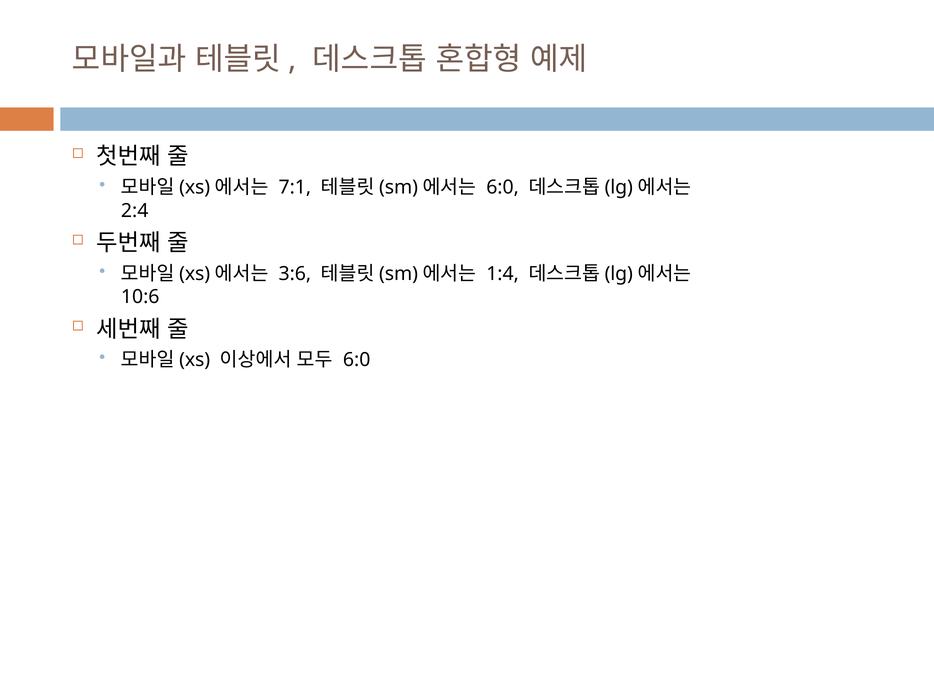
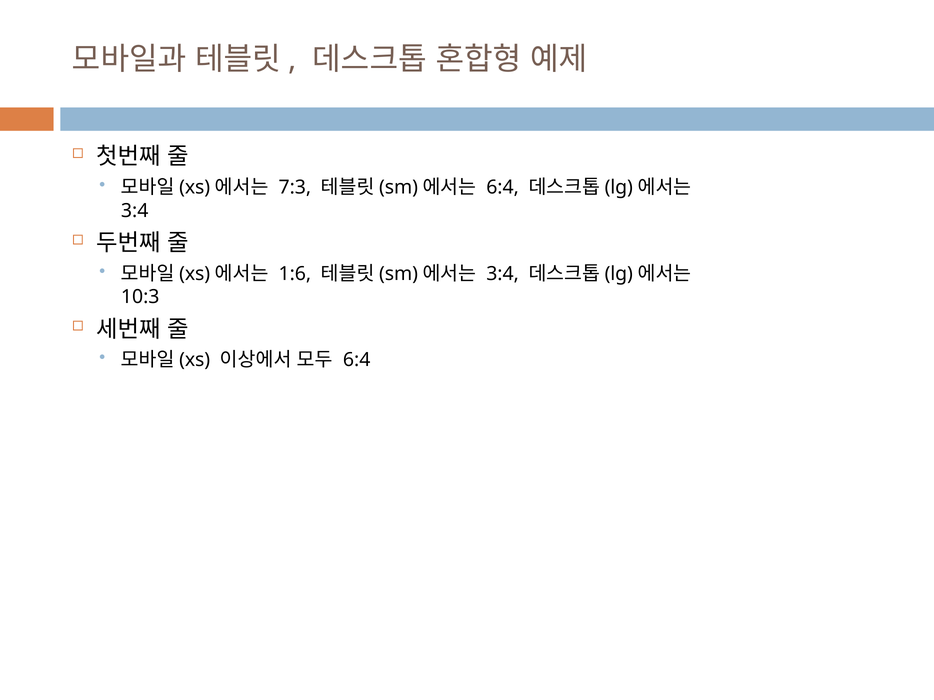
7:1: 7:1 -> 7:3 (295, 187)
6:0: 6:0 -> 6:4 (503, 187)
2:4: 2:4 -> 3:4 (135, 211)
3:6: 3:6 -> 1:6 (295, 274)
1:4: 1:4 -> 3:4 (503, 274)
10:6: 10:6 -> 10:3 (140, 297)
6:0: 6:0 -> 6:4 (357, 360)
